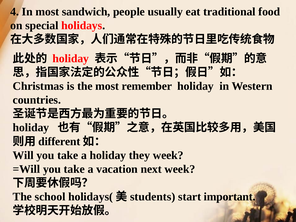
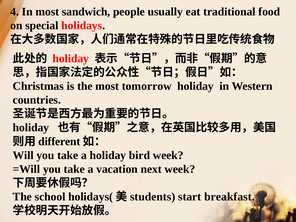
remember: remember -> tomorrow (147, 86)
they: they -> bird (140, 155)
important: important -> breakfast (230, 197)
